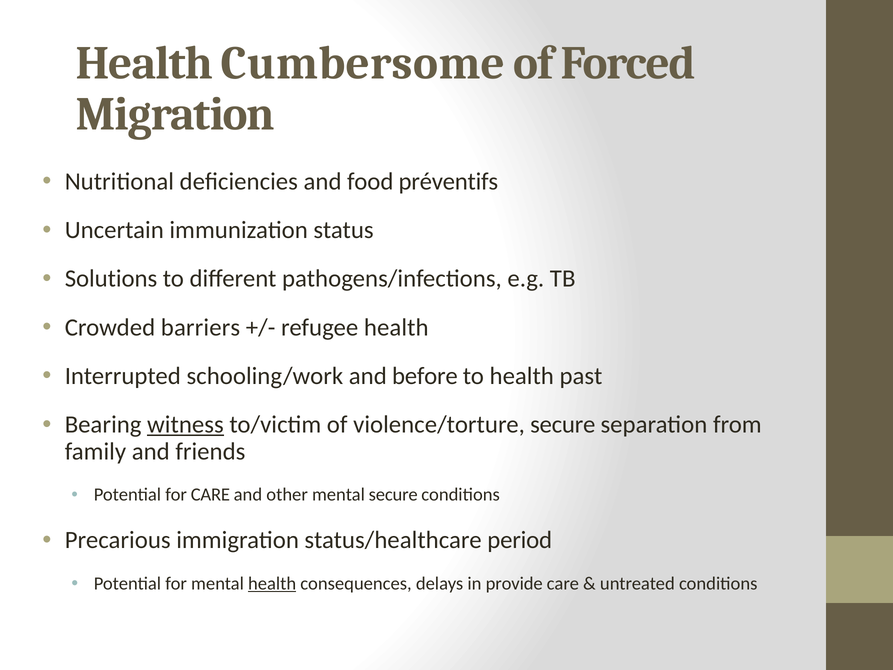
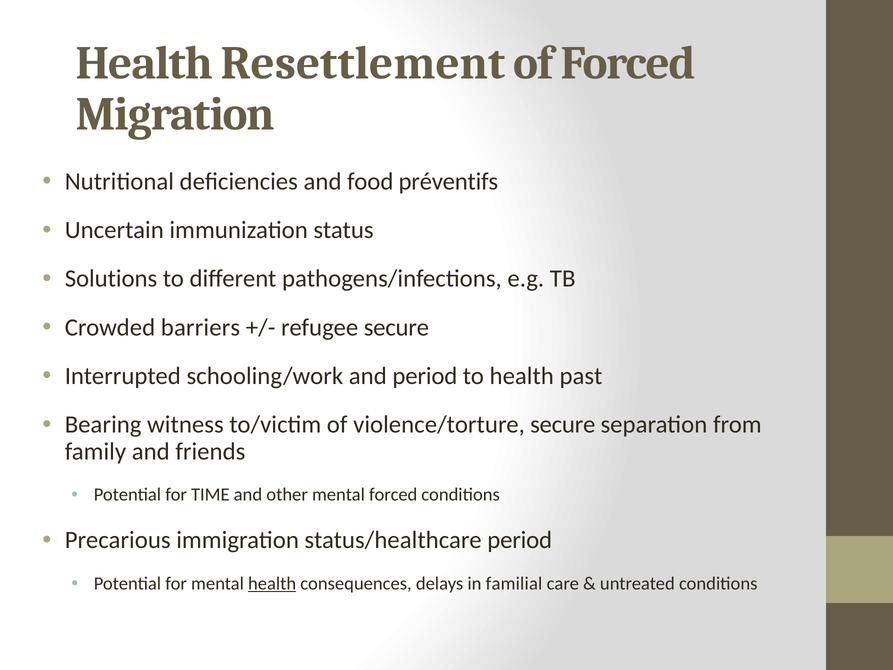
Cumbersome: Cumbersome -> Resettlement (363, 63)
refugee health: health -> secure (396, 327)
and before: before -> period (425, 376)
witness underline: present -> none (185, 425)
for CARE: CARE -> TIME (210, 495)
mental secure: secure -> forced (393, 495)
provide: provide -> familial (514, 583)
